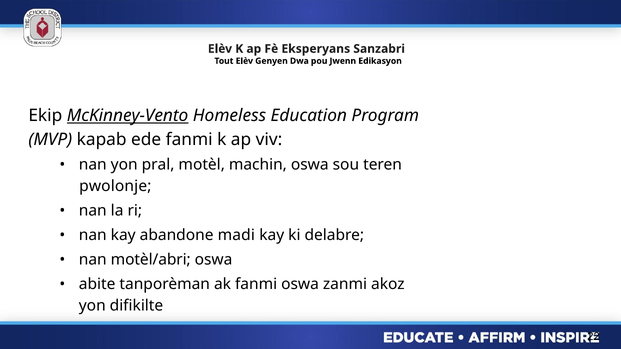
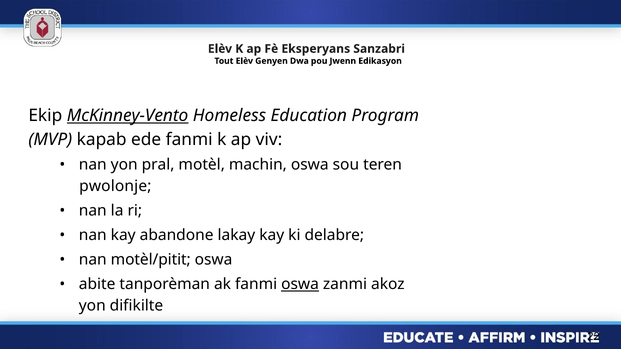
madi: madi -> lakay (236, 235)
motèl/abri: motèl/abri -> motèl/pitit (151, 260)
oswa underline: none -> present (300, 284)
